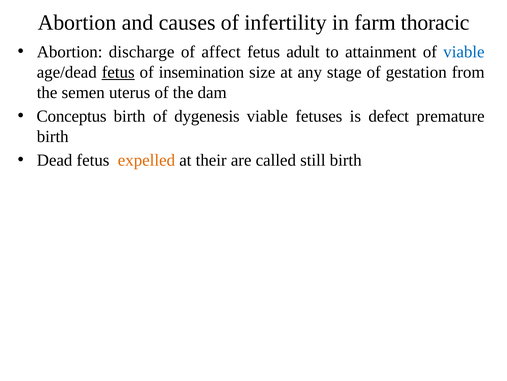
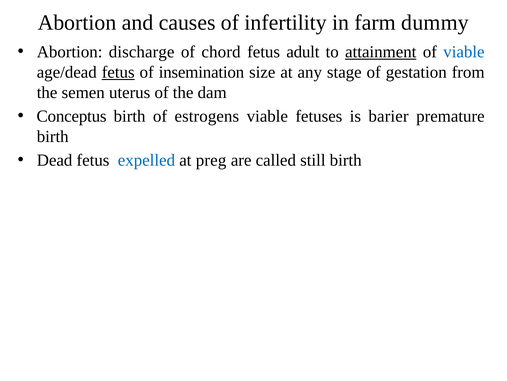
thoracic: thoracic -> dummy (435, 23)
affect: affect -> chord (221, 52)
attainment underline: none -> present (381, 52)
dygenesis: dygenesis -> estrogens (207, 116)
defect: defect -> barier (389, 116)
expelled colour: orange -> blue (146, 160)
their: their -> preg (211, 160)
